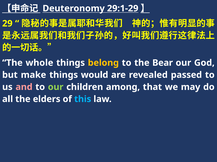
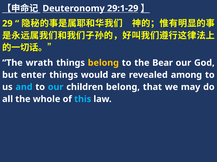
whole: whole -> wrath (39, 63)
make: make -> enter (33, 75)
passed: passed -> among (186, 75)
and colour: pink -> light blue (24, 87)
our colour: light green -> light blue (56, 87)
children among: among -> belong (123, 87)
elders: elders -> whole (47, 100)
